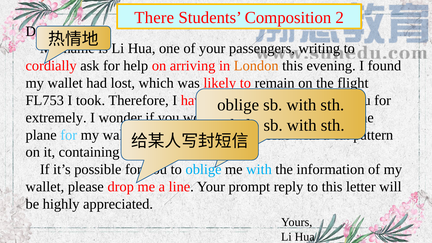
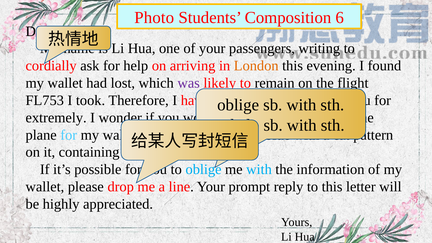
There: There -> Photo (154, 17)
2: 2 -> 6 (340, 17)
was colour: black -> purple (189, 83)
